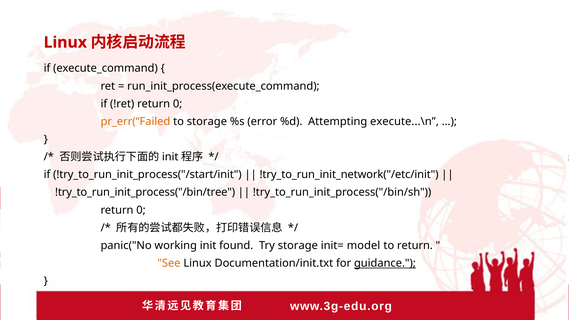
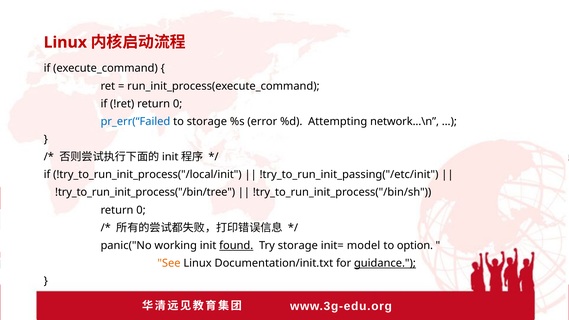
pr_err(“Failed colour: orange -> blue (135, 121)
execute...\n: execute...\n -> network...\n (405, 121)
!try_to_run_init_process("/start/init: !try_to_run_init_process("/start/init -> !try_to_run_init_process("/local/init (147, 175)
!try_to_run_init_network("/etc/init: !try_to_run_init_network("/etc/init -> !try_to_run_init_passing("/etc/init (349, 175)
found underline: none -> present (236, 246)
to return: return -> option (415, 246)
